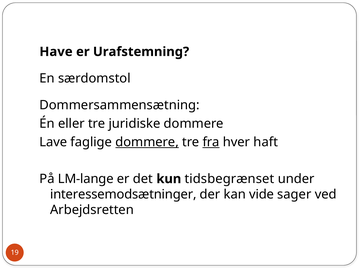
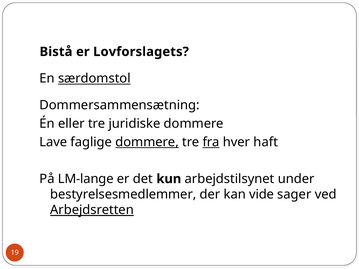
Have: Have -> Bistå (56, 52)
Urafstemning: Urafstemning -> Lovforslagets (141, 52)
særdomstol underline: none -> present (94, 79)
tidsbegrænset: tidsbegrænset -> arbejdstilsynet (230, 179)
interessemodsætninger: interessemodsætninger -> bestyrelsesmedlemmer (123, 195)
Arbejdsretten underline: none -> present (92, 210)
